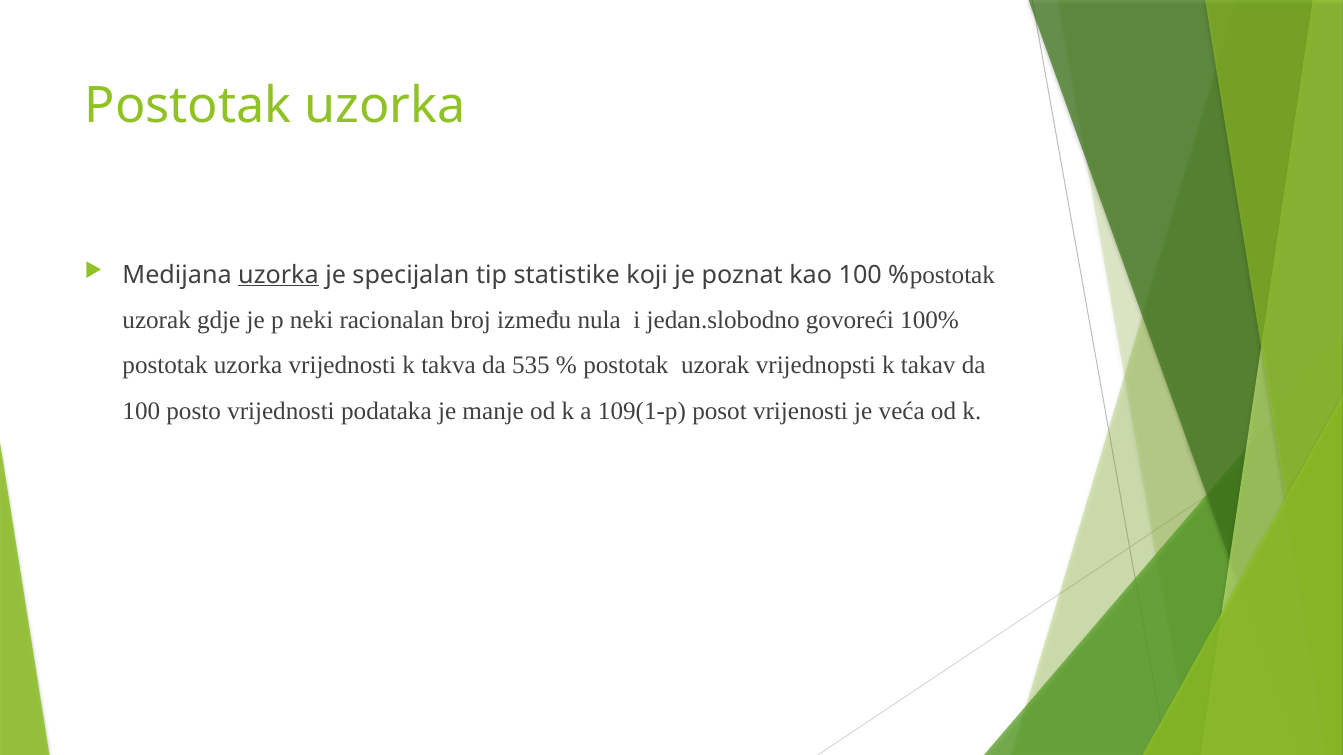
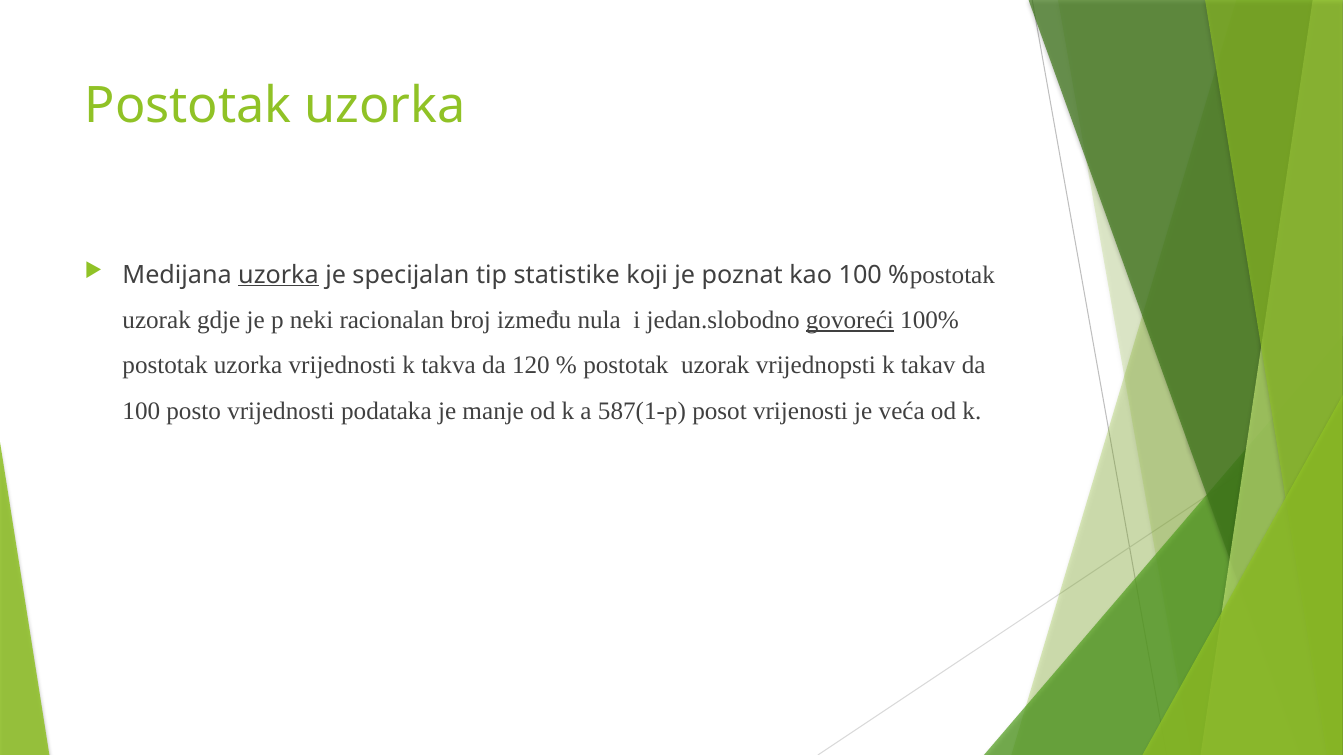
govoreći underline: none -> present (850, 320)
535: 535 -> 120 (531, 366)
109(1-p: 109(1-p -> 587(1-p (642, 411)
